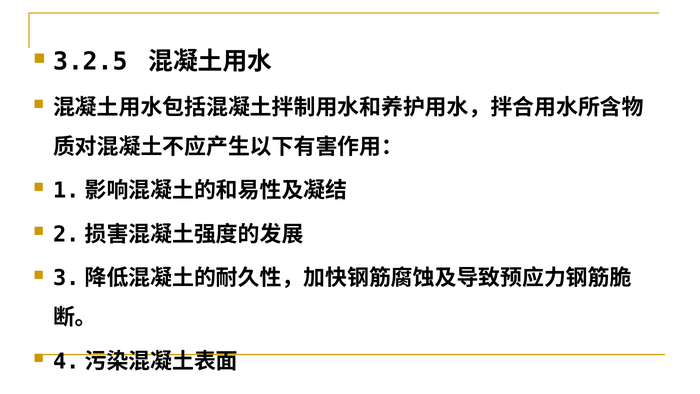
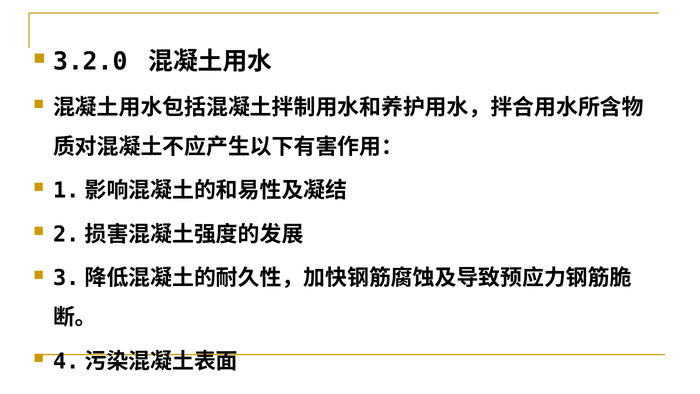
3.2.5: 3.2.5 -> 3.2.0 (90, 62)
